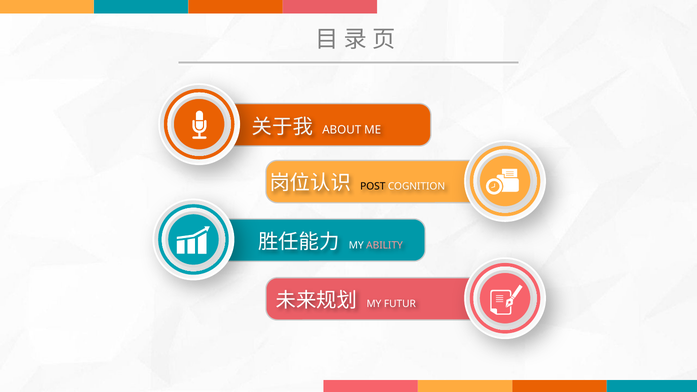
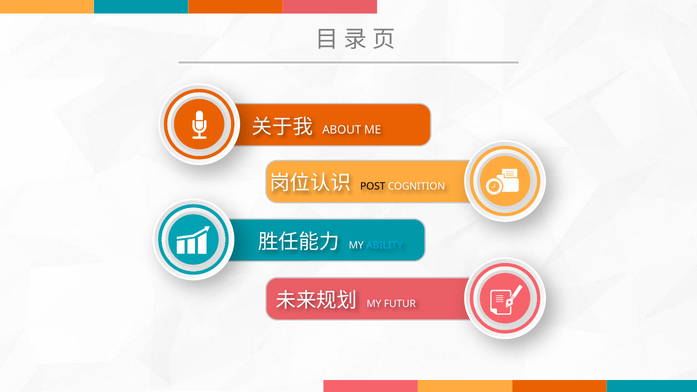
ABILITY colour: pink -> light blue (385, 246)
